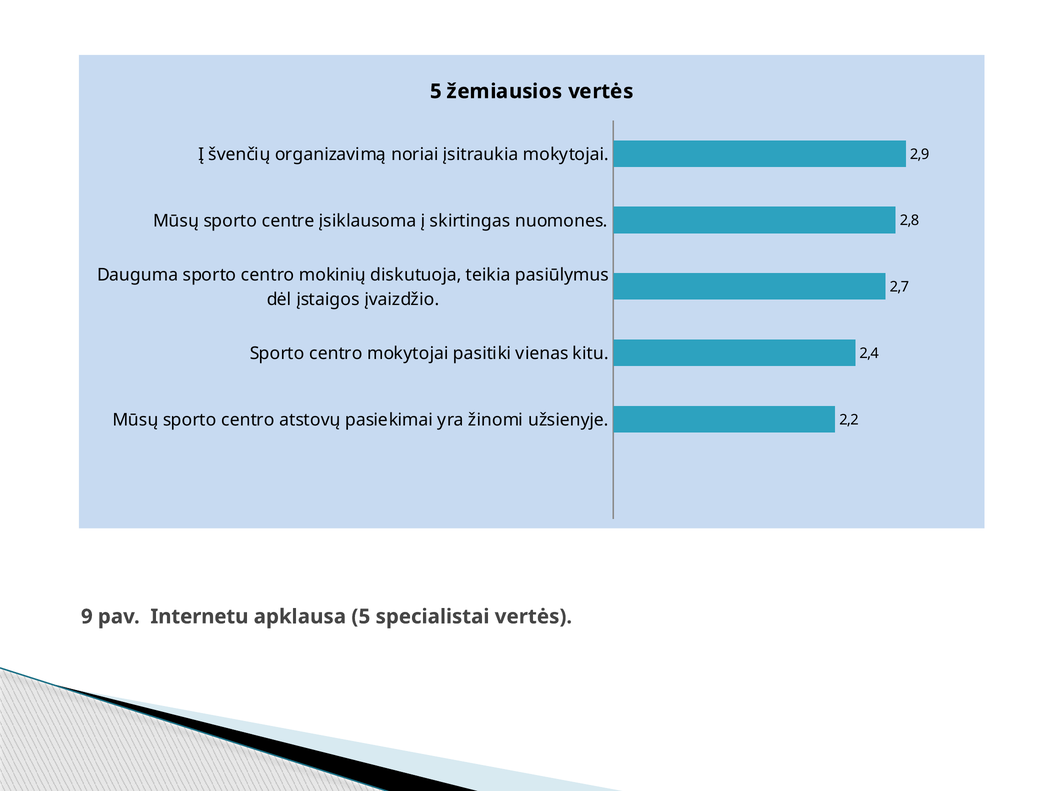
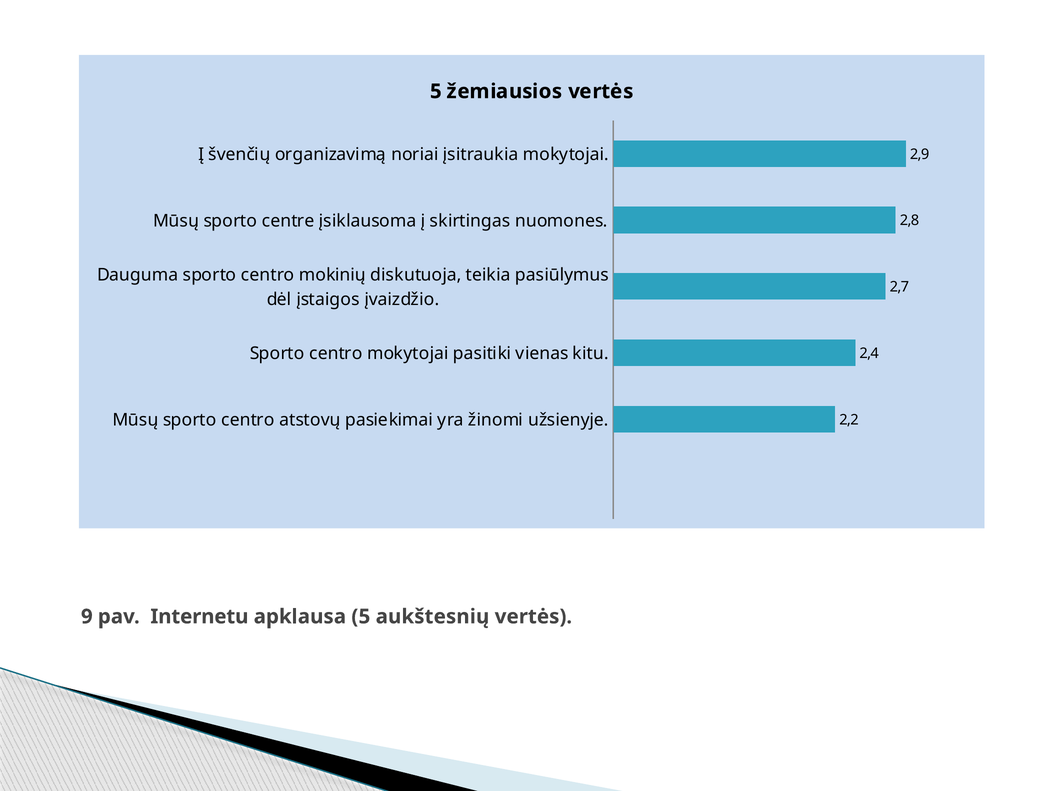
specialistai: specialistai -> aukštesnių (432, 617)
